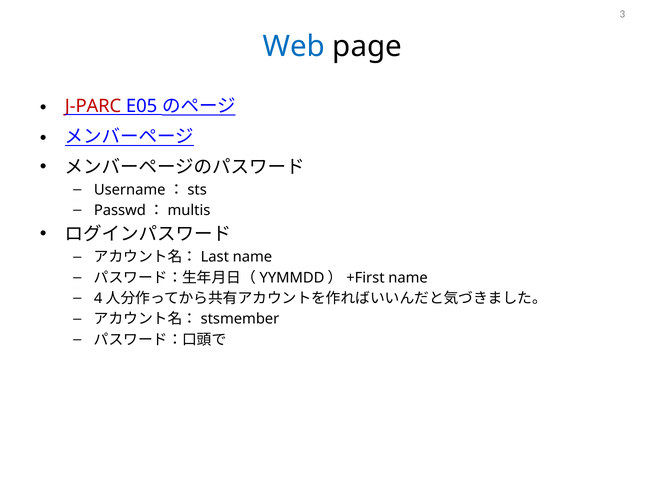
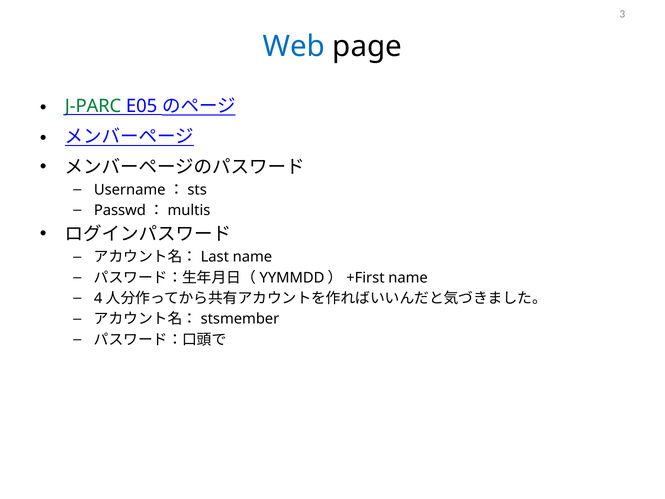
J-PARC colour: red -> green (93, 106)
